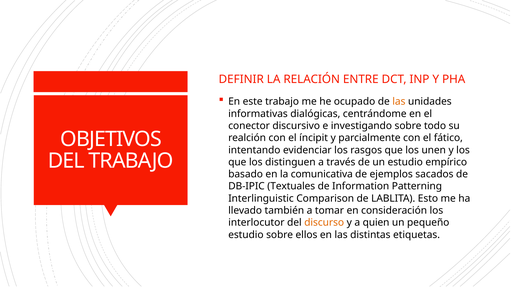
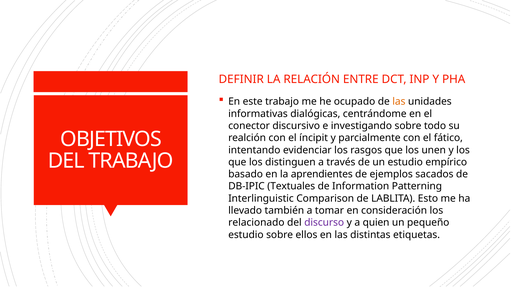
comunicativa: comunicativa -> aprendientes (322, 174)
interlocutor: interlocutor -> relacionado (256, 223)
discurso colour: orange -> purple (324, 223)
